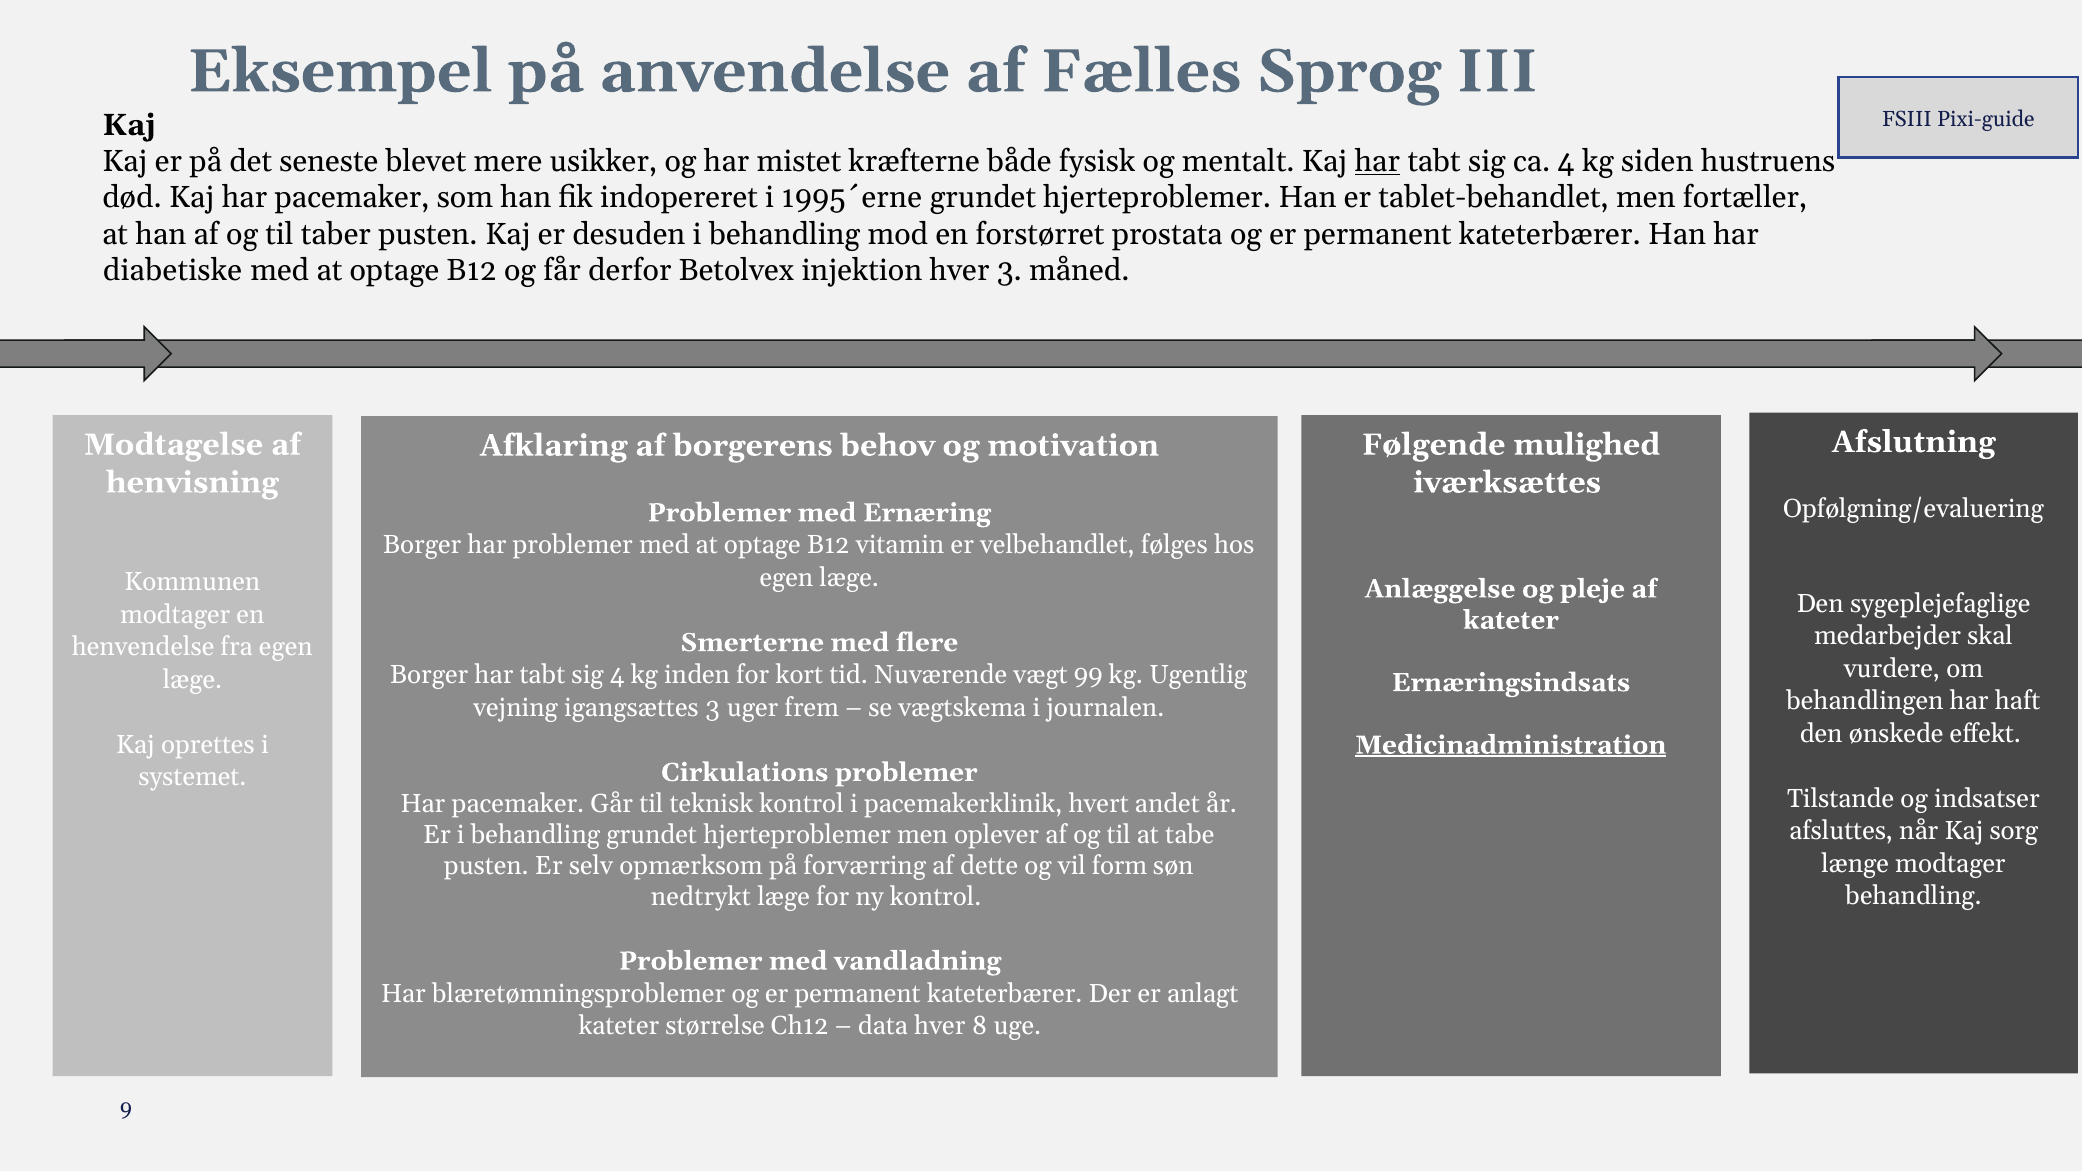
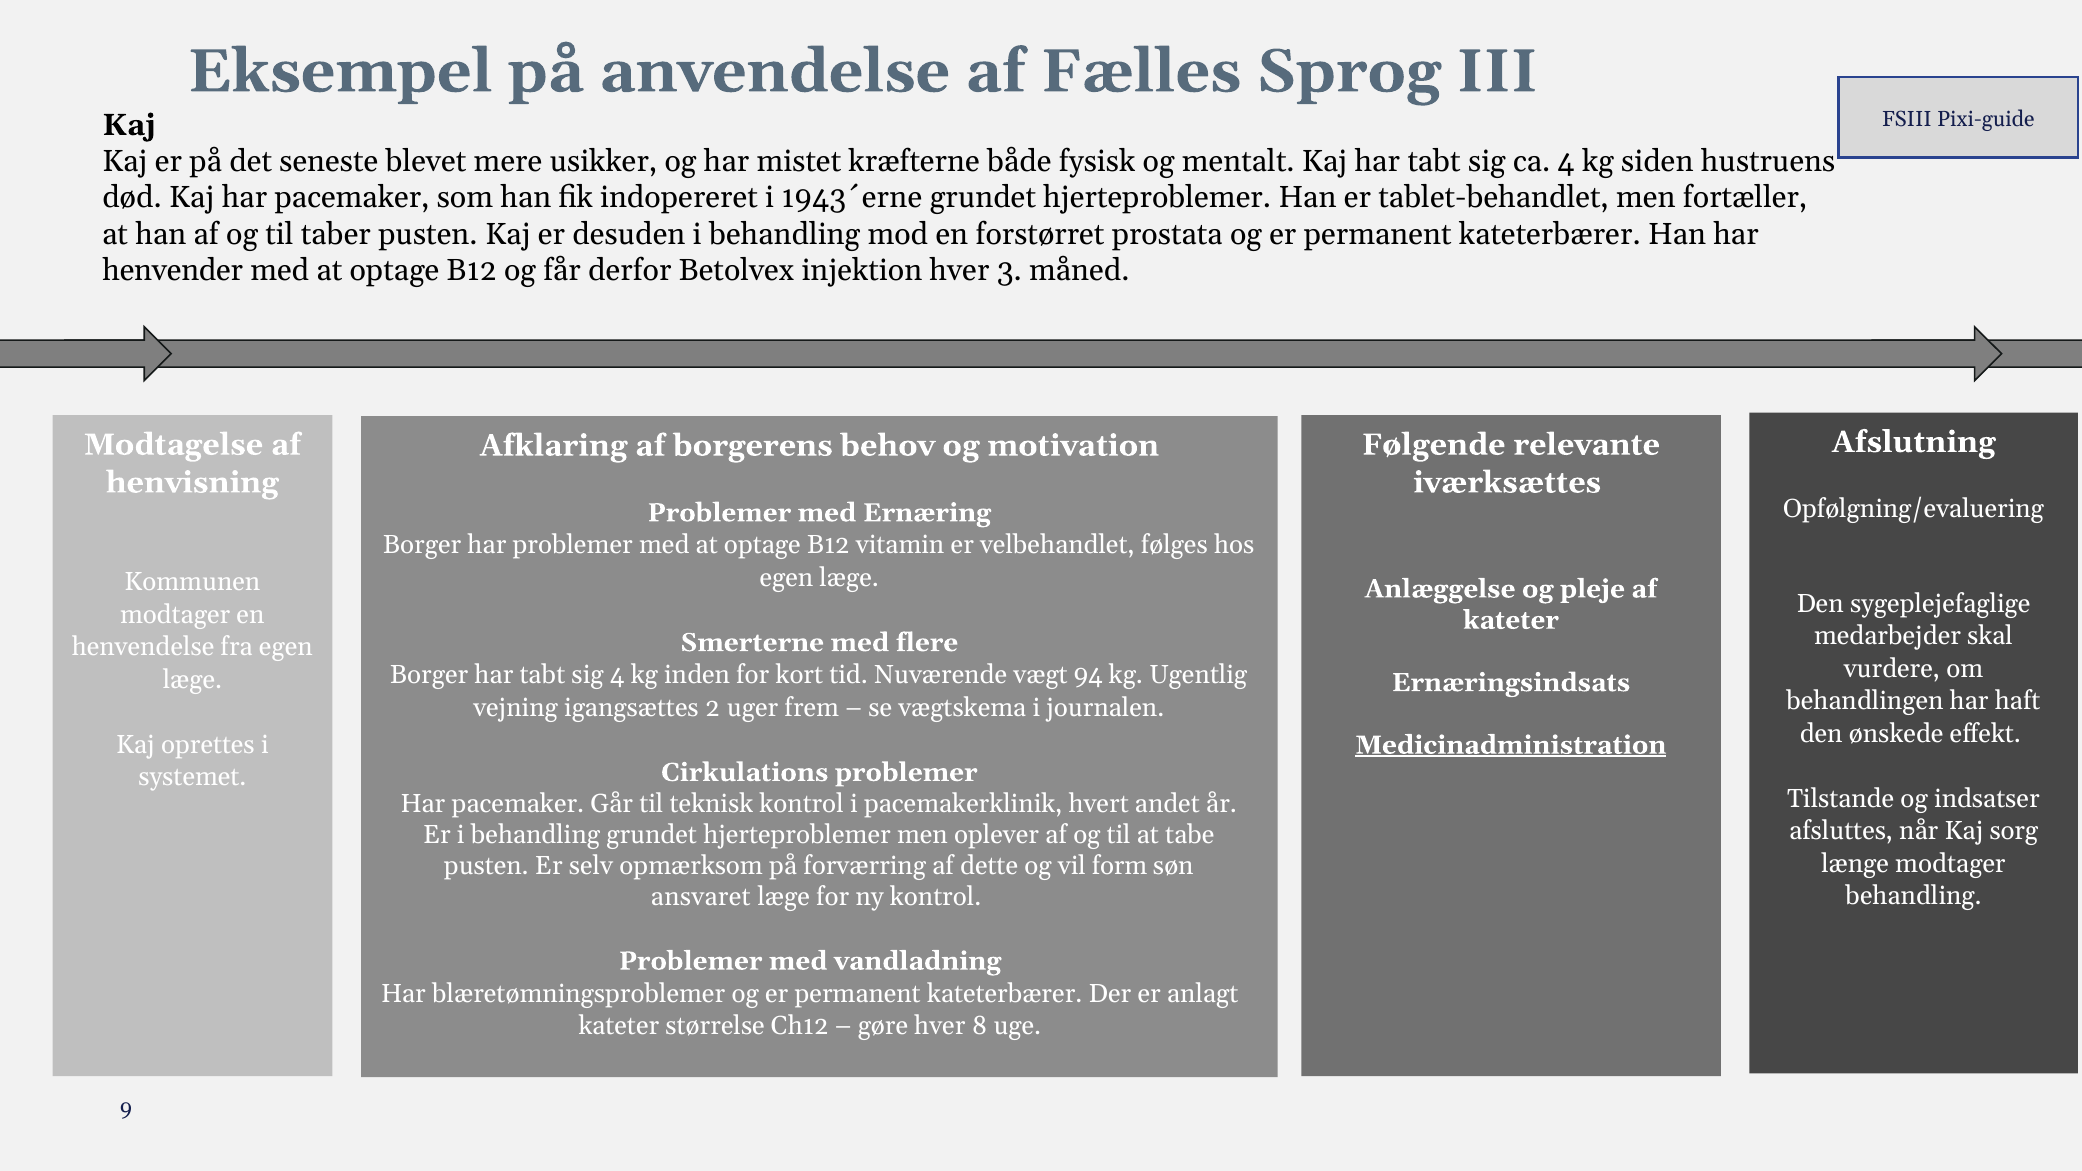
har underline: present -> none (1377, 161)
1995´erne: 1995´erne -> 1943´erne (852, 198)
diabetiske: diabetiske -> henvender (173, 271)
mulighed: mulighed -> relevante (1587, 445)
99: 99 -> 94 (1088, 675)
igangsættes 3: 3 -> 2 (713, 708)
nedtrykt: nedtrykt -> ansvaret (701, 897)
data: data -> gøre (883, 1026)
